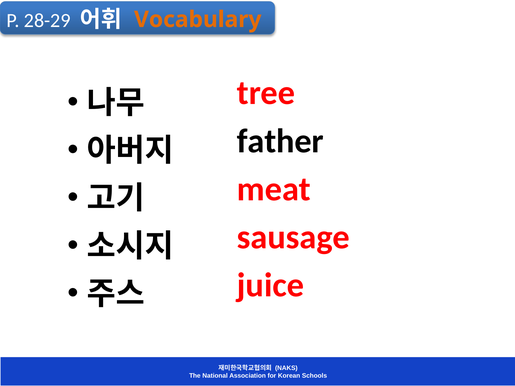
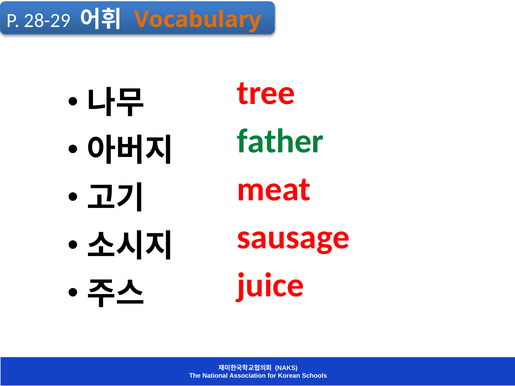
father colour: black -> green (280, 141)
